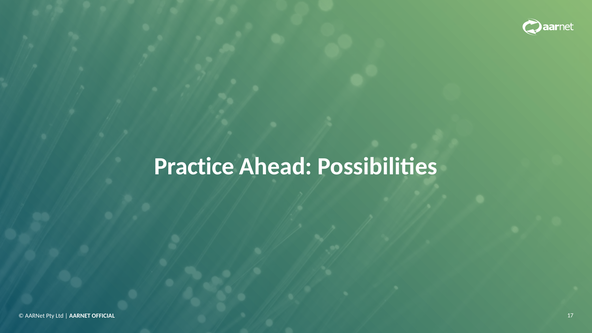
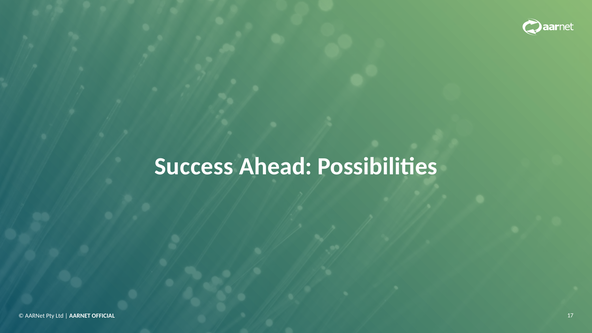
Practice: Practice -> Success (194, 166)
